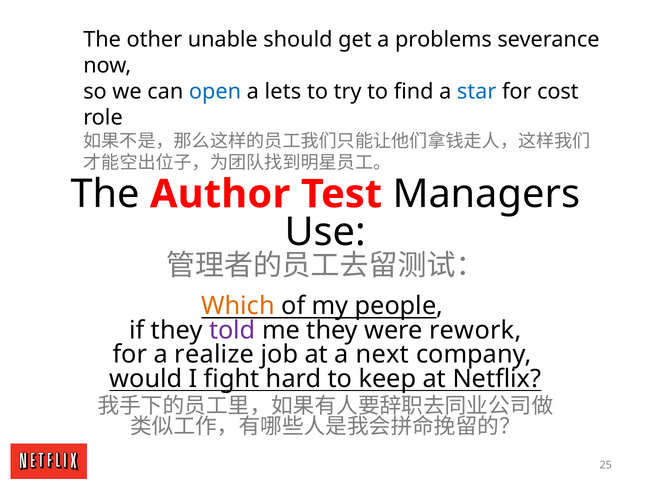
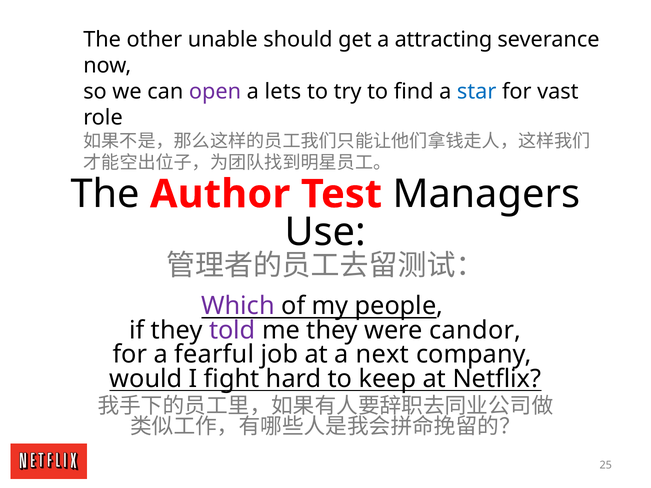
problems: problems -> attracting (443, 40)
open colour: blue -> purple (215, 92)
cost: cost -> vast (558, 92)
Which colour: orange -> purple (238, 306)
rework: rework -> candor (475, 330)
realize: realize -> fearful (214, 355)
